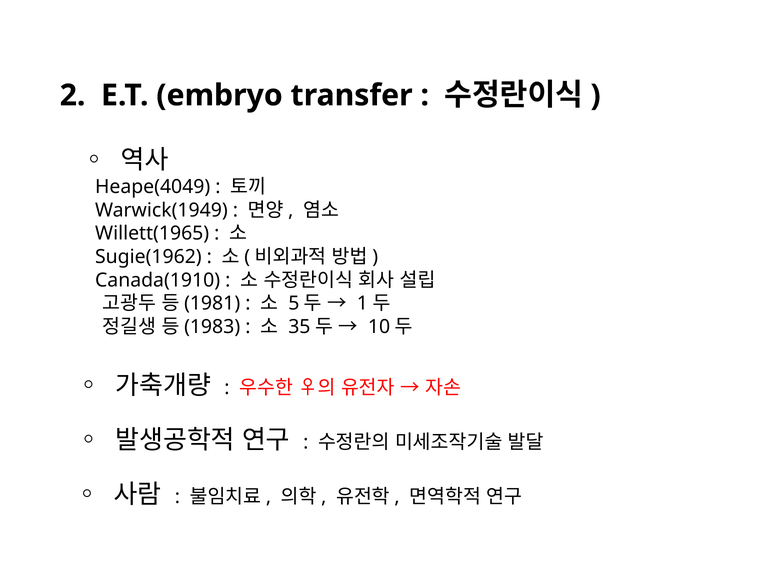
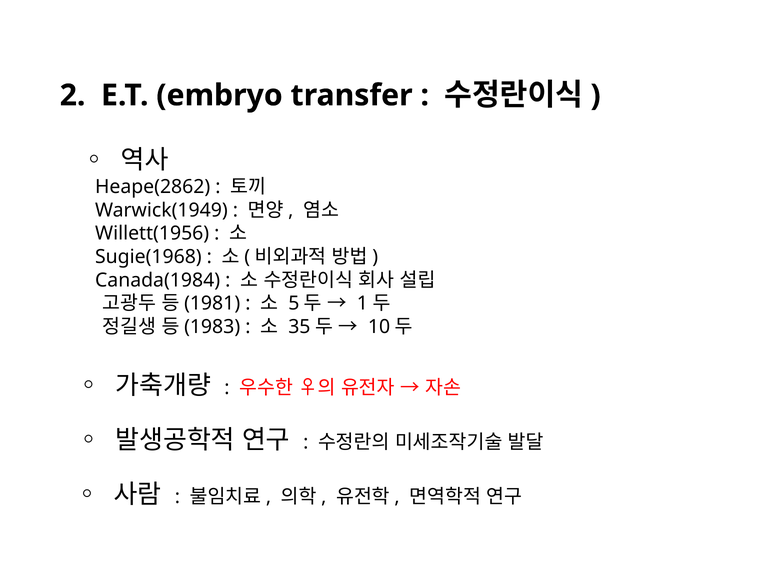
Heape(4049: Heape(4049 -> Heape(2862 (153, 187)
Willett(1965: Willett(1965 -> Willett(1956 (152, 233)
Sugie(1962: Sugie(1962 -> Sugie(1968 (148, 257)
Canada(1910: Canada(1910 -> Canada(1984 (158, 280)
